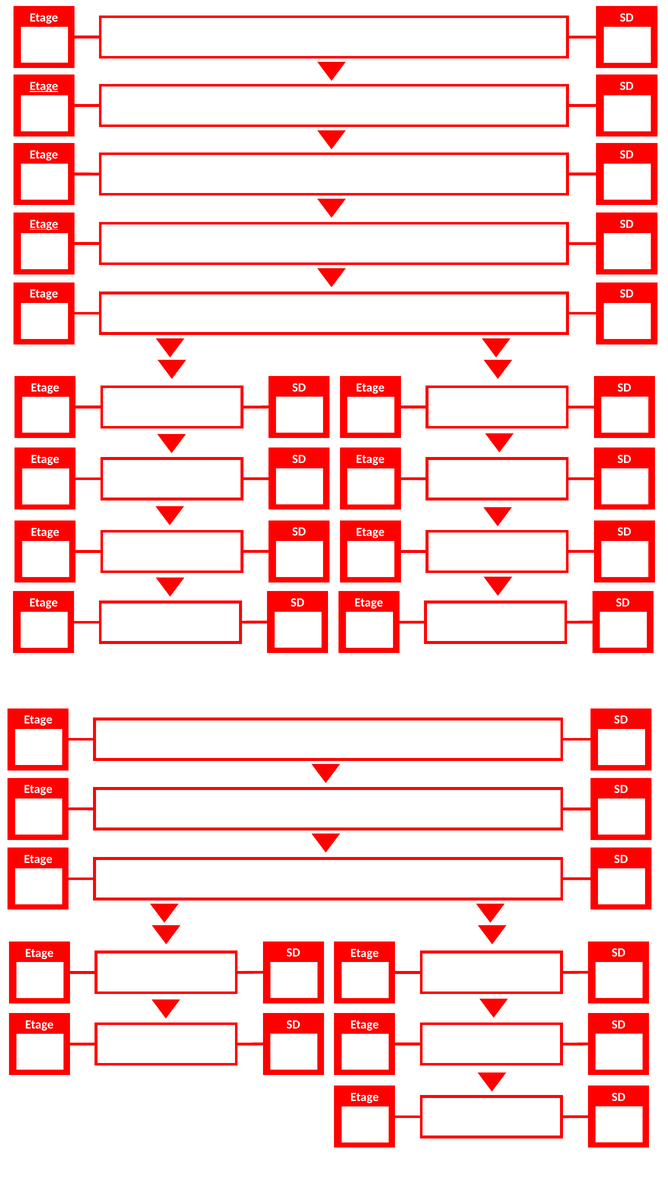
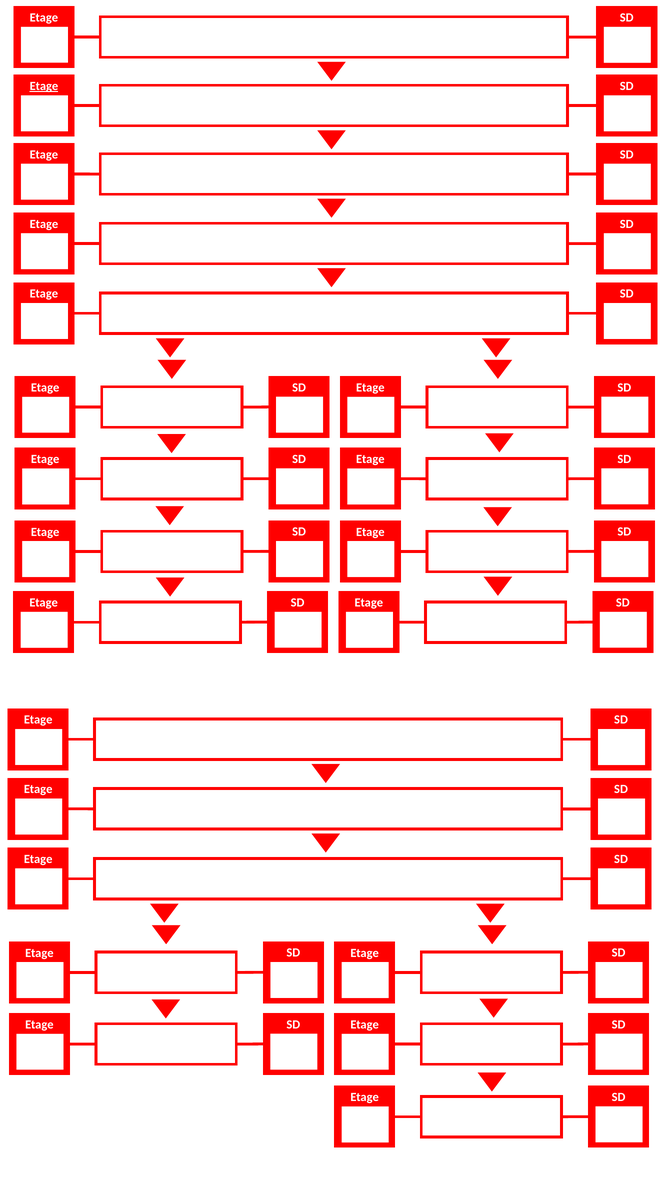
Etage underline: present -> none (44, 224)
